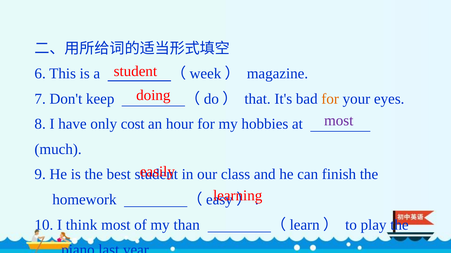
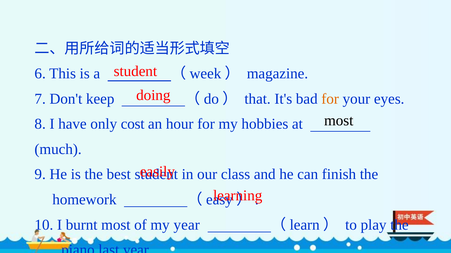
most colour: purple -> black (339, 121)
think: think -> burnt (82, 225)
my than: than -> year (187, 225)
